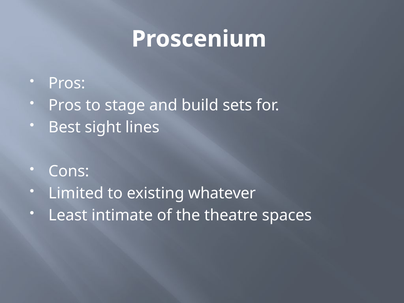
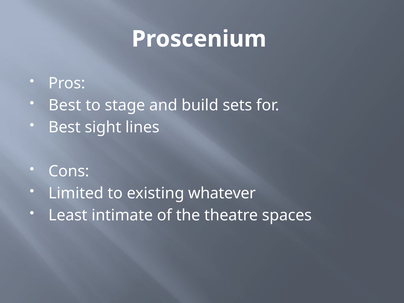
Pros: Pros -> Best (65, 105)
